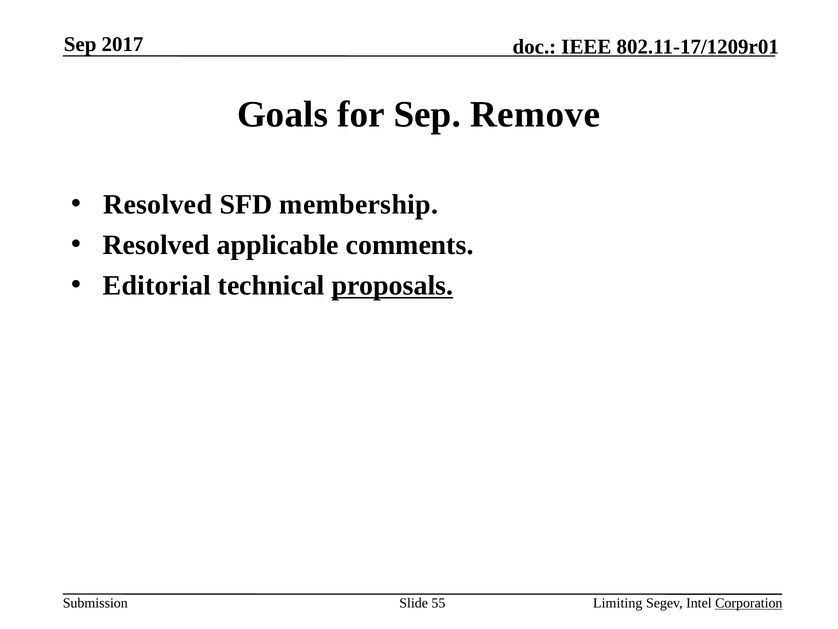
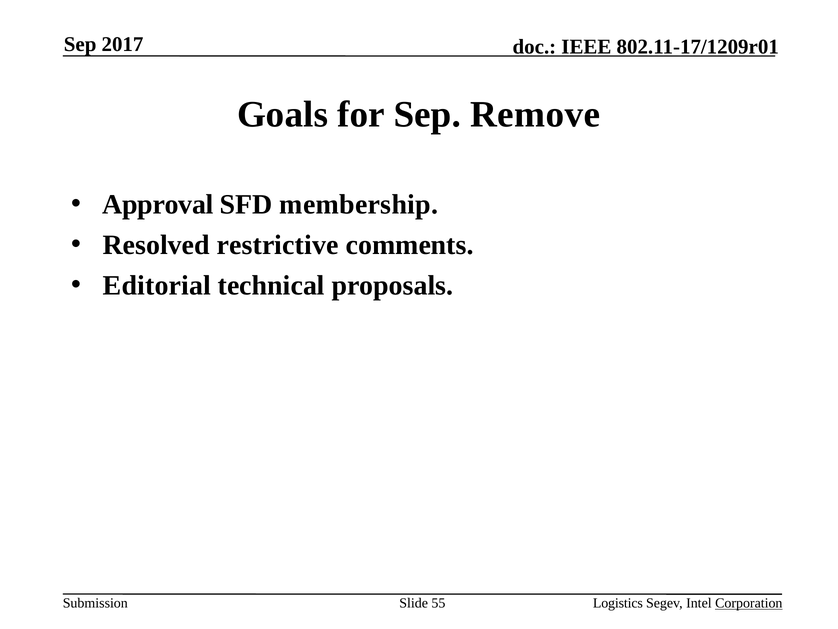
Resolved: Resolved -> Approval (158, 205)
applicable: applicable -> restrictive (278, 245)
proposals underline: present -> none (392, 286)
Limiting: Limiting -> Logistics (618, 603)
